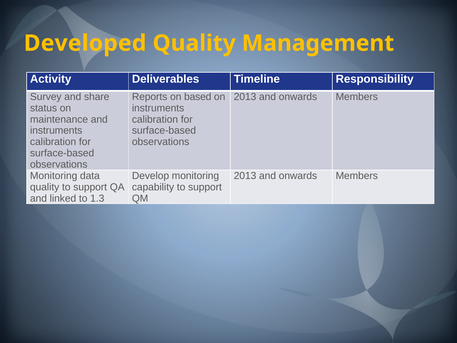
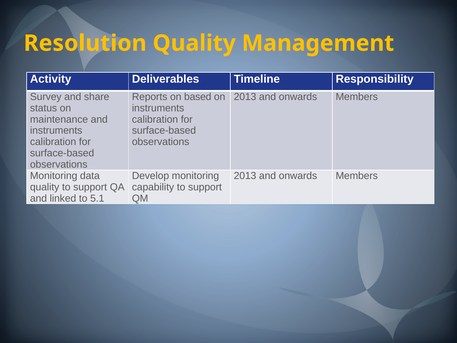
Developed: Developed -> Resolution (85, 43)
1.3: 1.3 -> 5.1 (97, 198)
